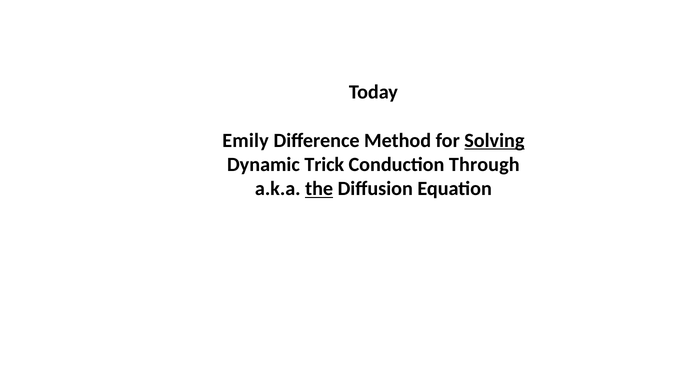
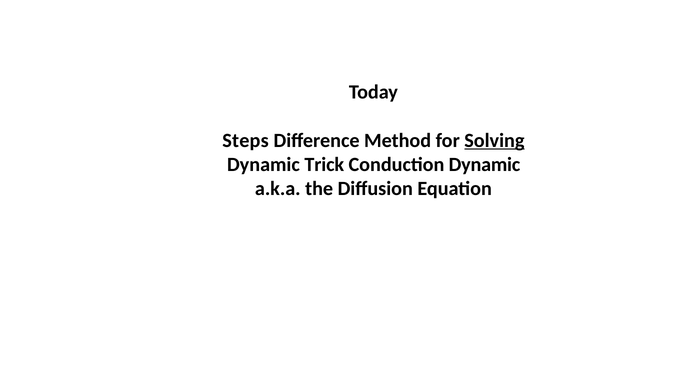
Emily: Emily -> Steps (246, 140)
Conduction Through: Through -> Dynamic (484, 165)
the underline: present -> none (319, 189)
